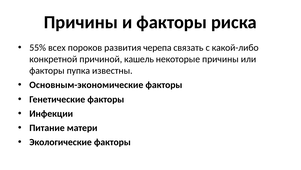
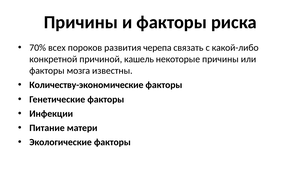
55%: 55% -> 70% (38, 47)
пупка: пупка -> мозга (78, 71)
Основным-экономические: Основным-экономические -> Количеству-экономические (86, 85)
